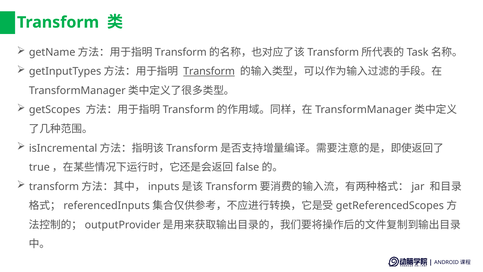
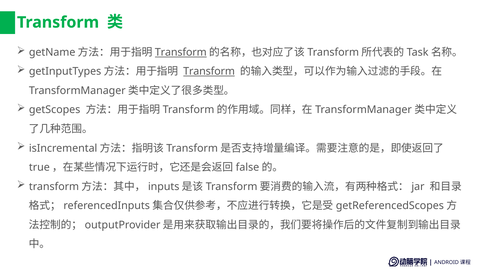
Transform underline: none -> present (181, 52)
